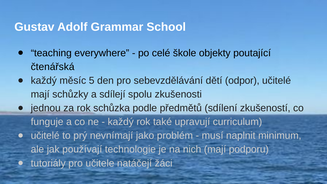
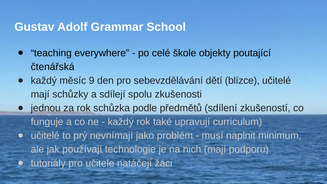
5: 5 -> 9 (92, 81)
odpor: odpor -> blízce (242, 81)
